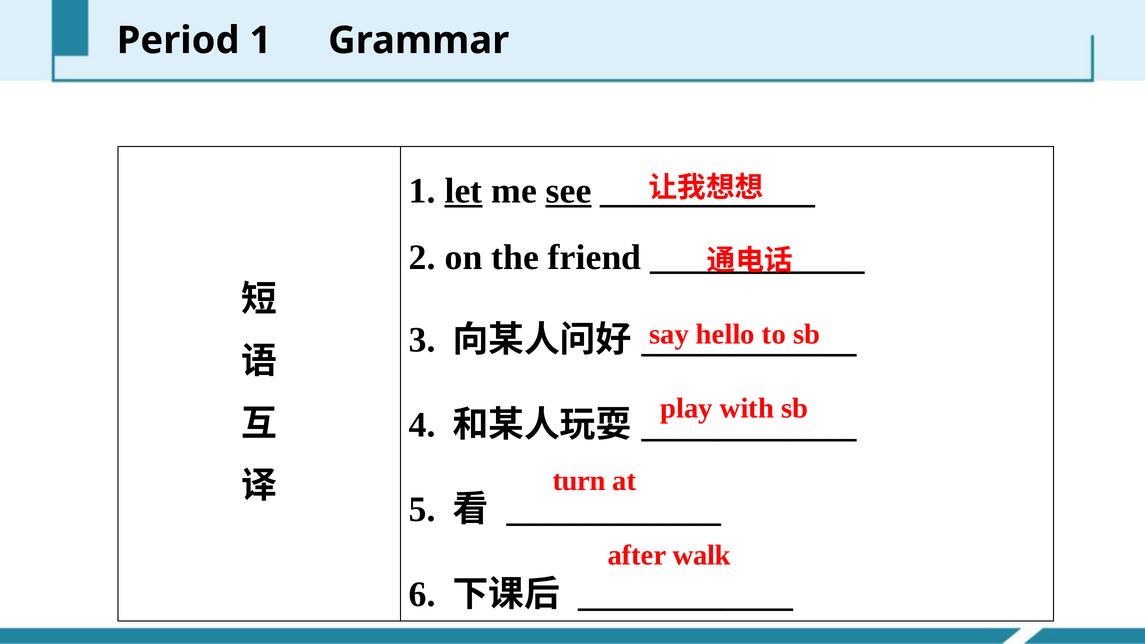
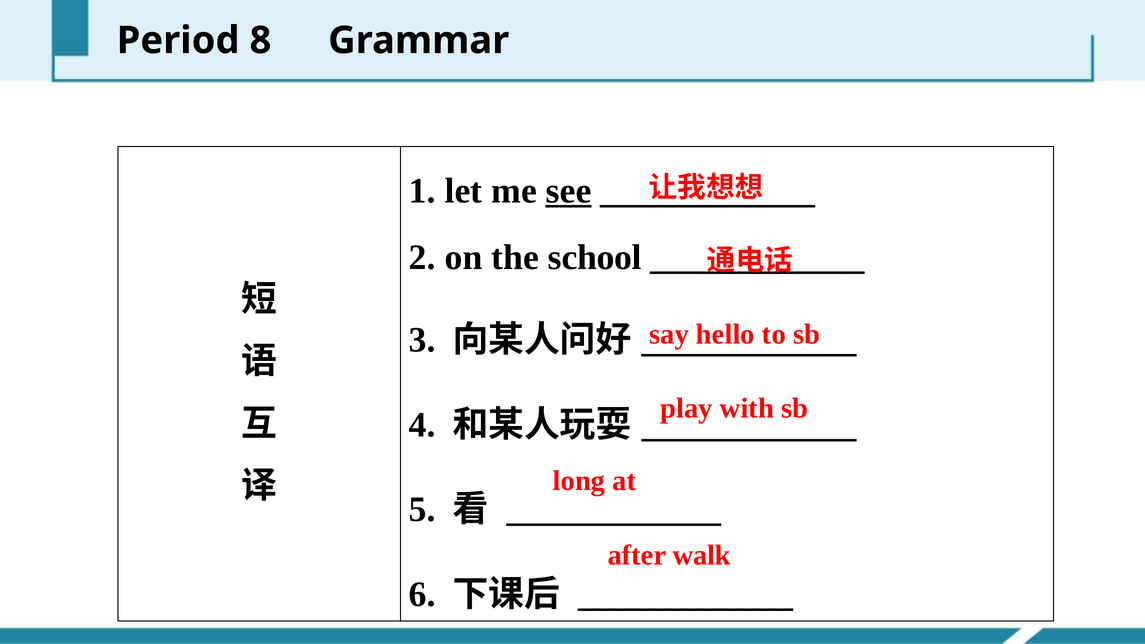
Period 1: 1 -> 8 (260, 40)
let underline: present -> none (464, 191)
friend: friend -> school (595, 258)
turn: turn -> long (579, 481)
